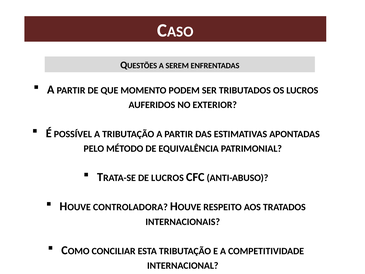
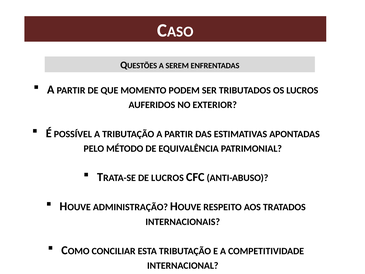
CONTROLADORA: CONTROLADORA -> ADMINISTRAÇÃO (130, 207)
